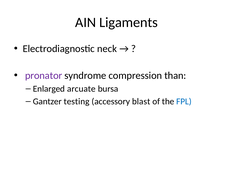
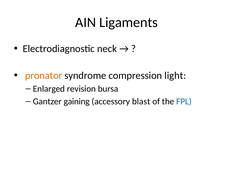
pronator colour: purple -> orange (44, 76)
than: than -> light (175, 76)
arcuate: arcuate -> revision (81, 89)
testing: testing -> gaining (77, 102)
